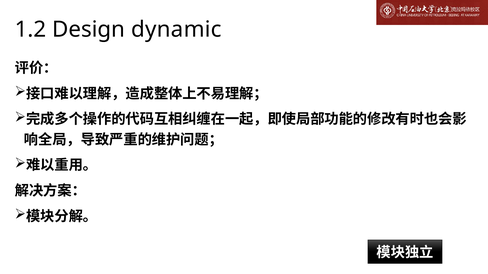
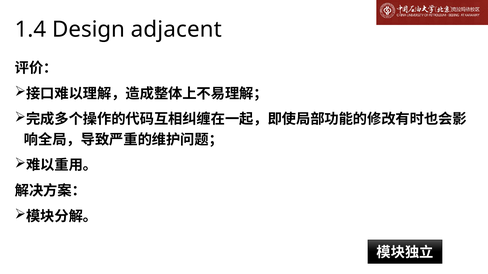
1.2: 1.2 -> 1.4 (31, 30)
dynamic: dynamic -> adjacent (176, 30)
